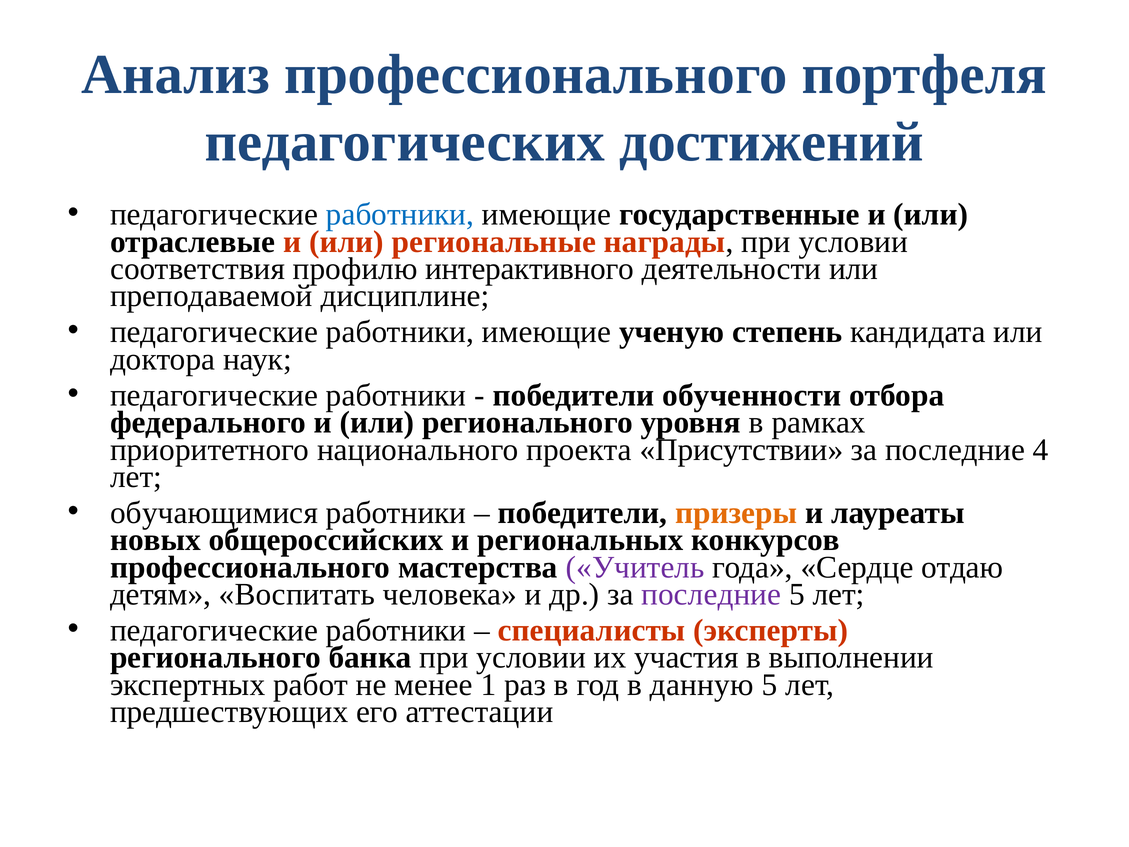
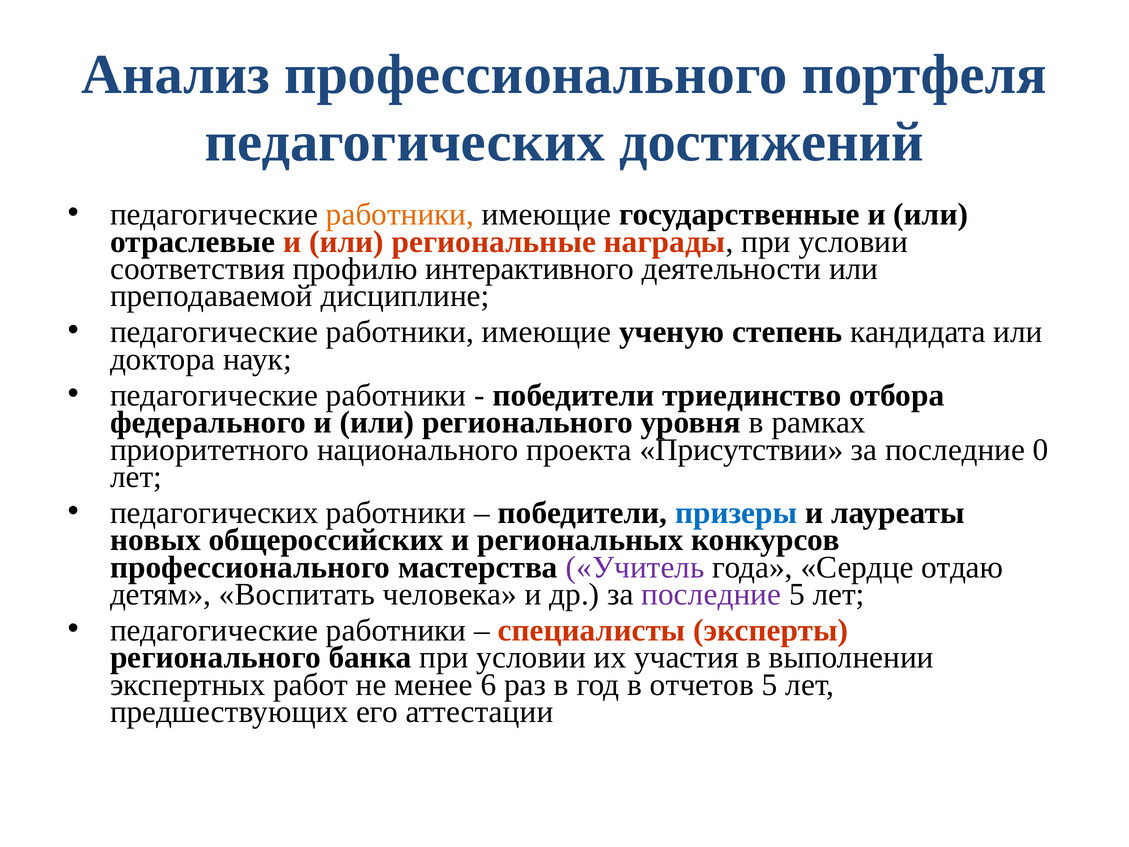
работники colour: blue -> orange (400, 215)
обученности: обученности -> триединство (752, 395)
4: 4 -> 0 (1041, 450)
обучающимися: обучающимися -> педагогических (214, 513)
призеры colour: orange -> blue (736, 513)
1: 1 -> 6 (488, 684)
данную: данную -> отчетов (702, 684)
